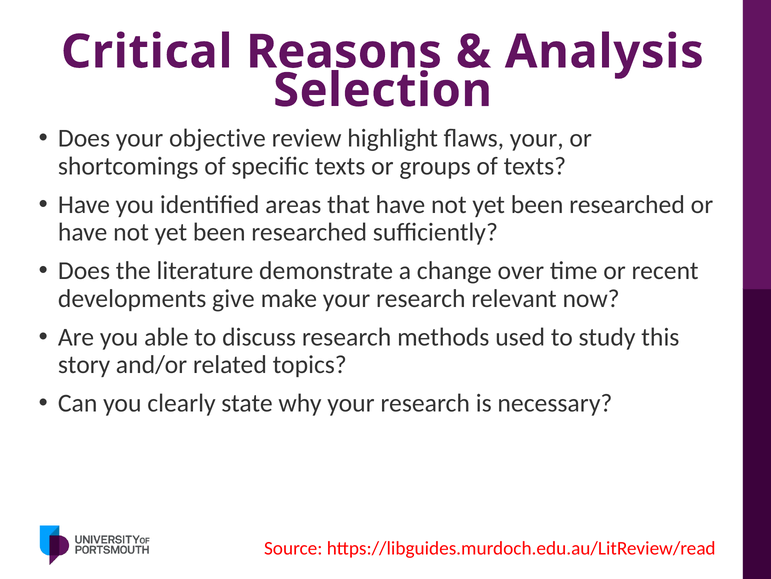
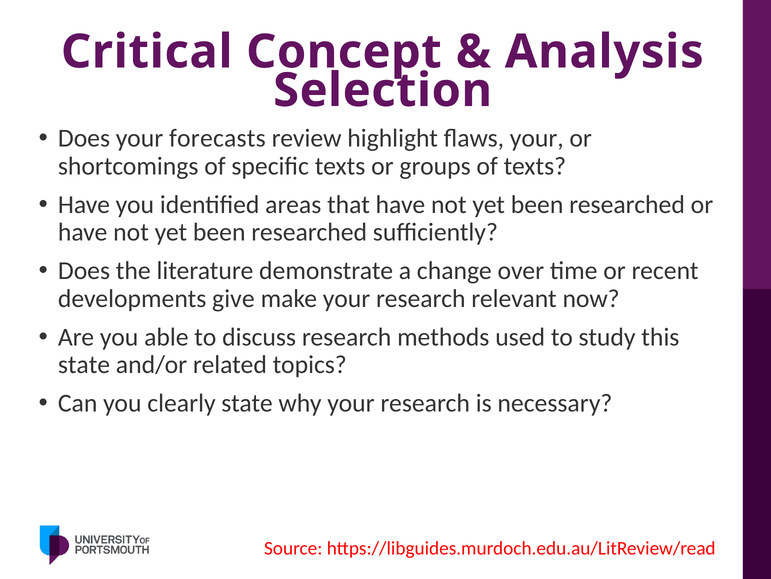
Reasons: Reasons -> Concept (344, 52)
objective: objective -> forecasts (217, 138)
story: story -> state (84, 365)
